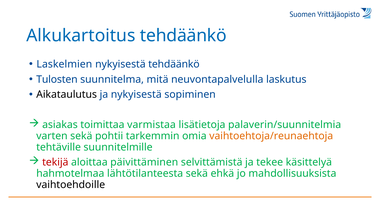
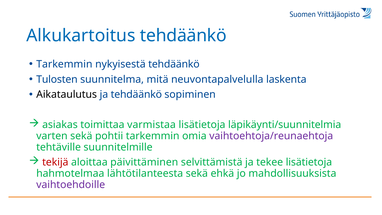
Laskelmien: Laskelmien -> Tarkemmin (64, 64)
laskutus: laskutus -> laskenta (286, 79)
ja nykyisestä: nykyisestä -> tehdäänkö (136, 94)
palaverin/suunnitelmia: palaverin/suunnitelmia -> läpikäynti/suunnitelmia (285, 125)
vaihtoehtoja/reunaehtoja colour: orange -> purple (271, 136)
tekee käsittelyä: käsittelyä -> lisätietoja (309, 162)
vaihtoehdoille colour: black -> purple (71, 185)
